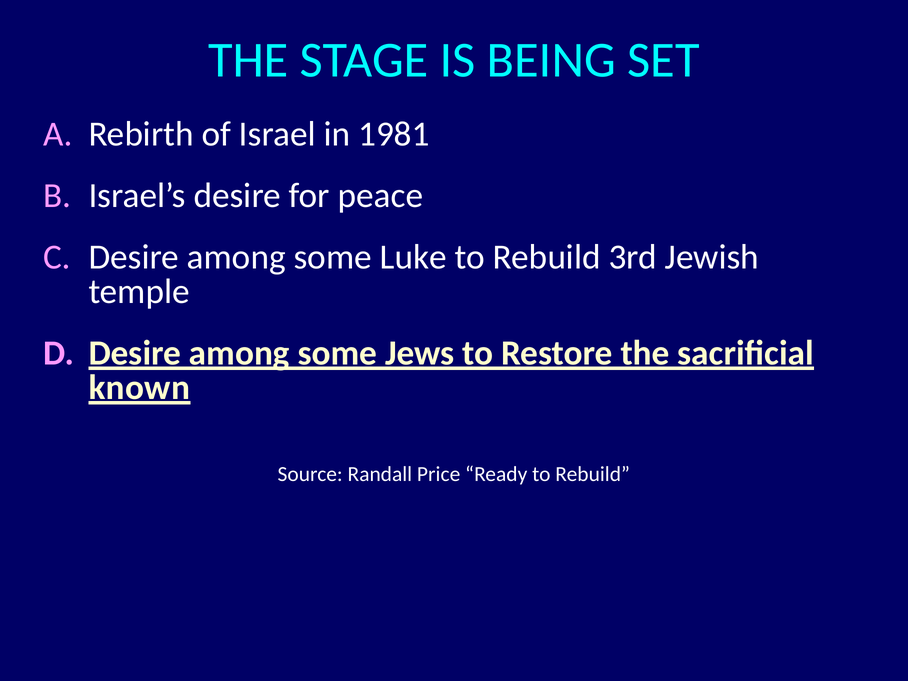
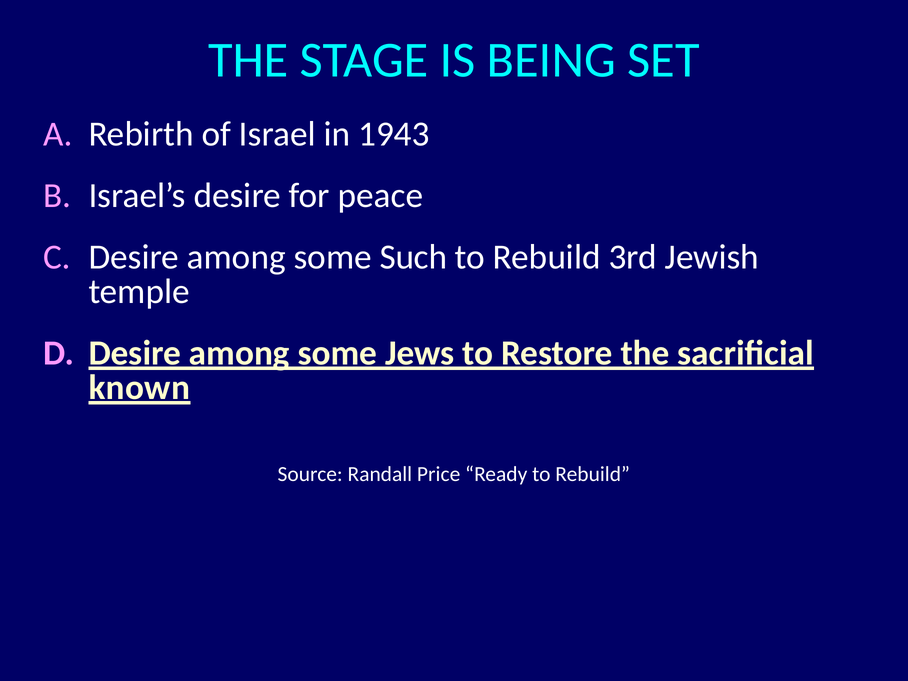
1981: 1981 -> 1943 (394, 134)
Luke: Luke -> Such (413, 257)
